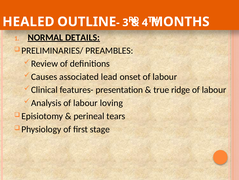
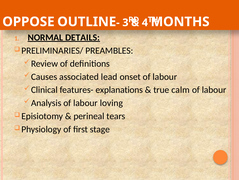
HEALED: HEALED -> OPPOSE (28, 22)
presentation: presentation -> explanations (119, 90)
ridge: ridge -> calm (181, 90)
